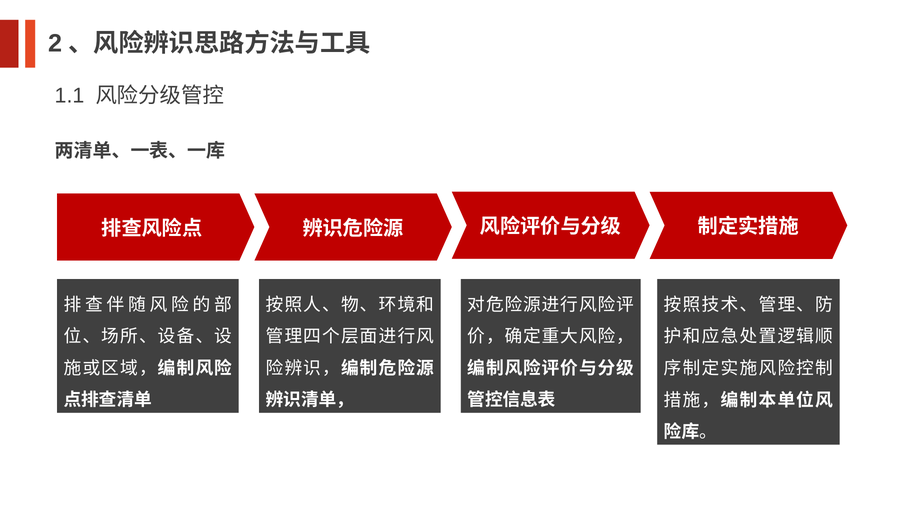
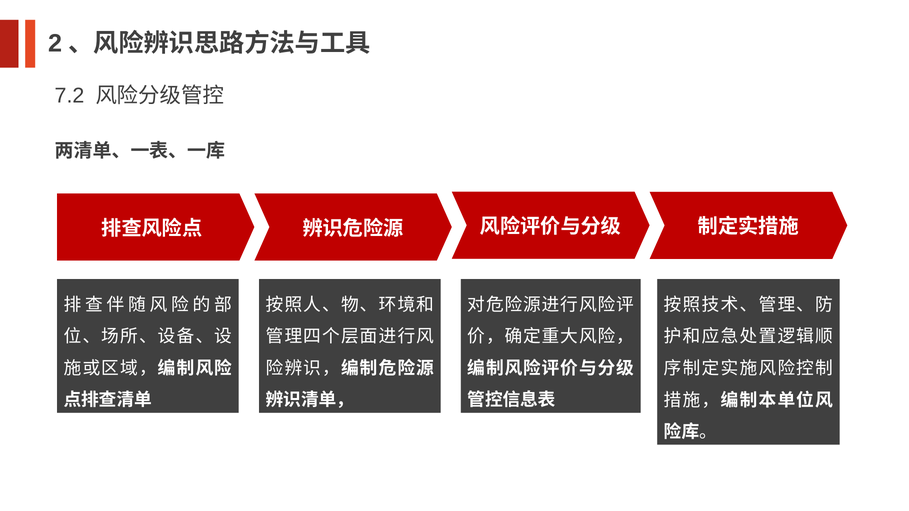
1.1: 1.1 -> 7.2 (69, 96)
